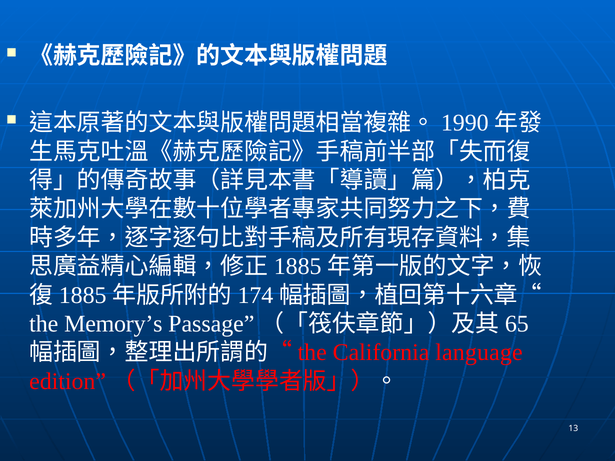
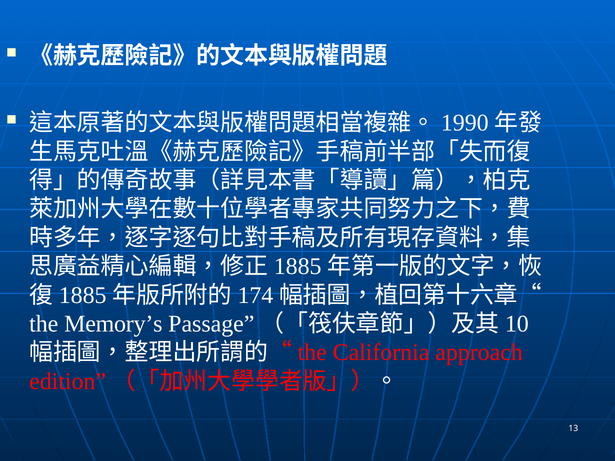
65: 65 -> 10 (517, 324)
language: language -> approach (479, 353)
